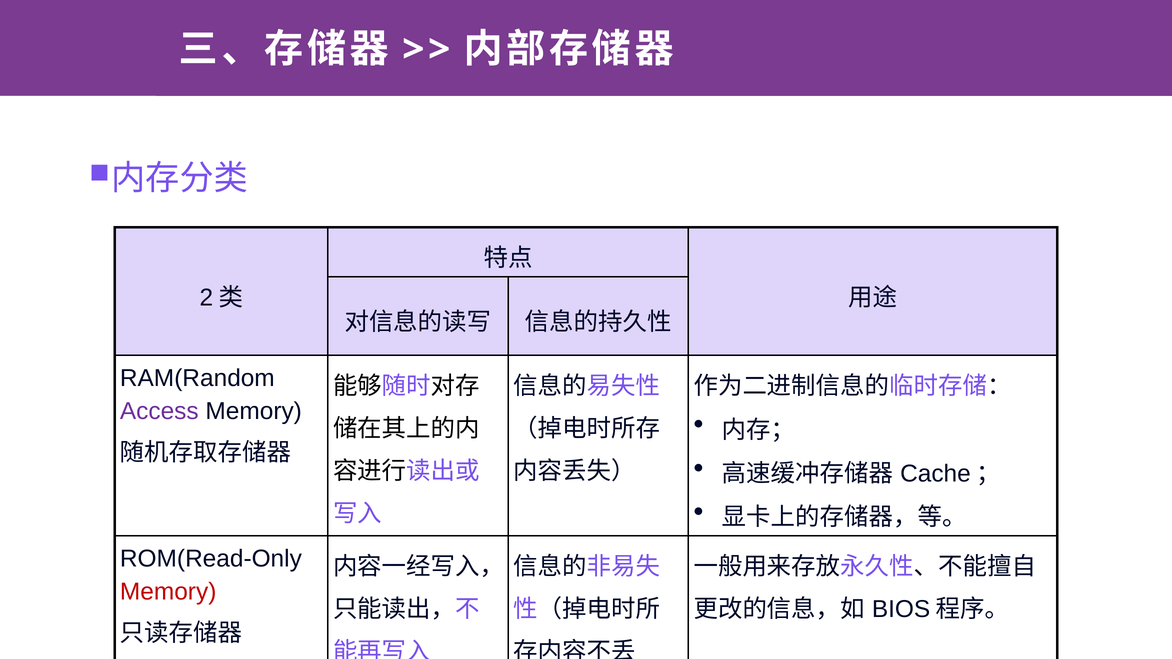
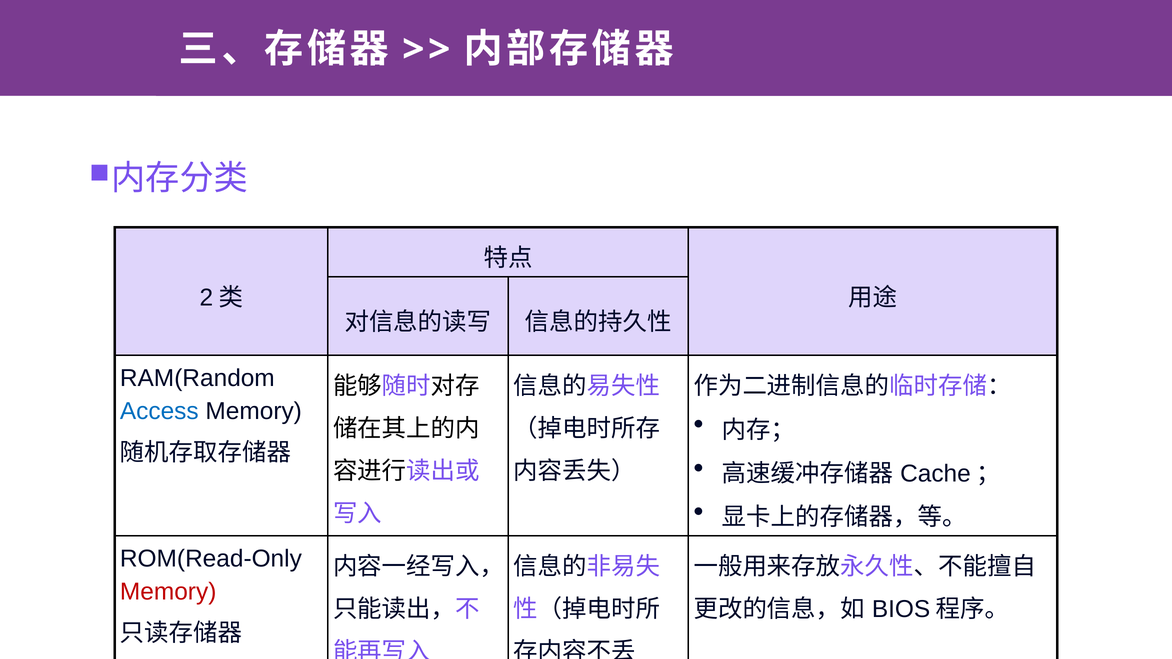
Access colour: purple -> blue (159, 411)
